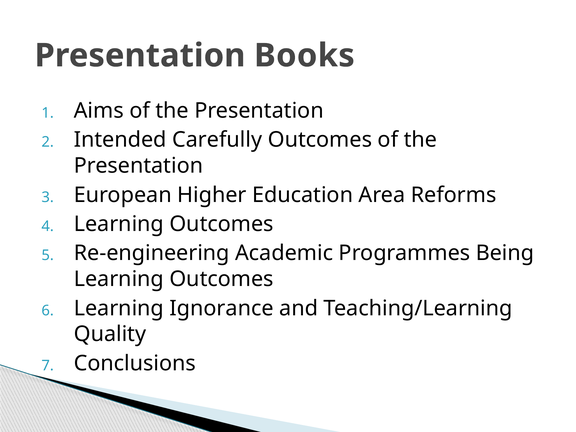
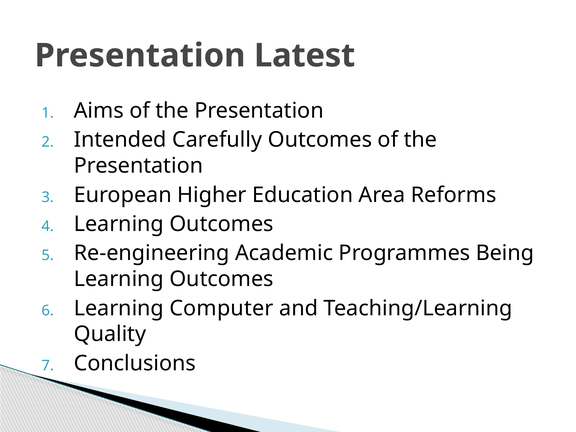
Books: Books -> Latest (305, 56)
Ignorance: Ignorance -> Computer (221, 308)
